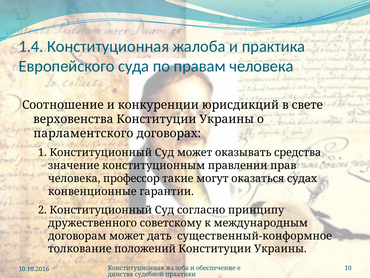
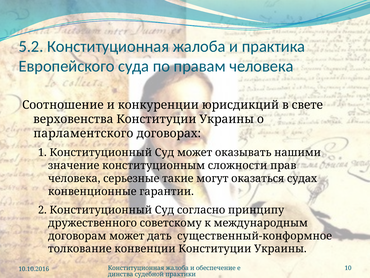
1.4: 1.4 -> 5.2 (31, 46)
средства: средства -> нашими (298, 152)
правлении: правлении -> сложности (238, 165)
профессор: профессор -> серьезные (131, 178)
положений: положений -> конвенции (145, 248)
